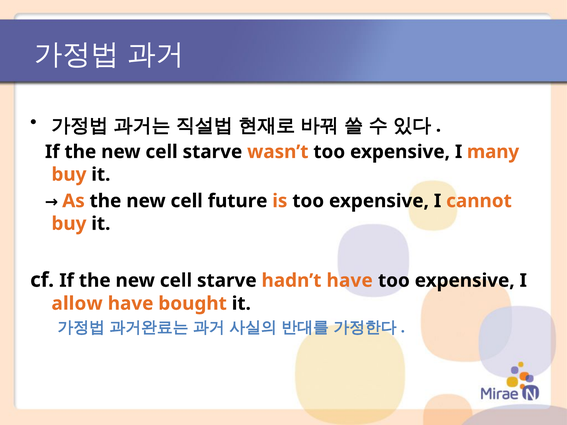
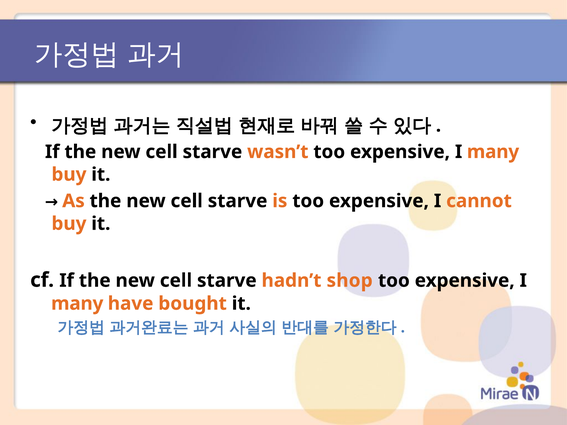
future: future -> starve (238, 201)
hadn’t have: have -> shop (350, 281)
allow: allow -> many (77, 304)
